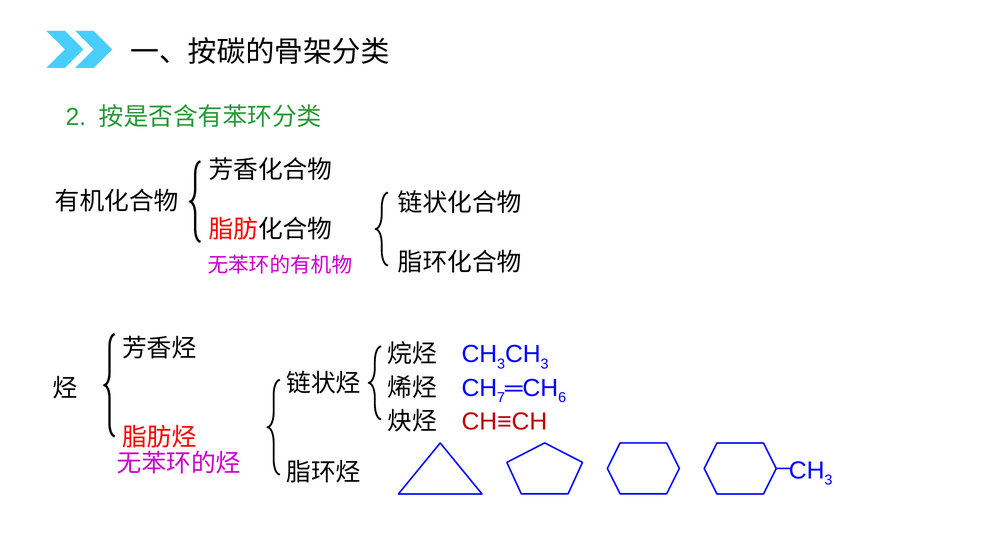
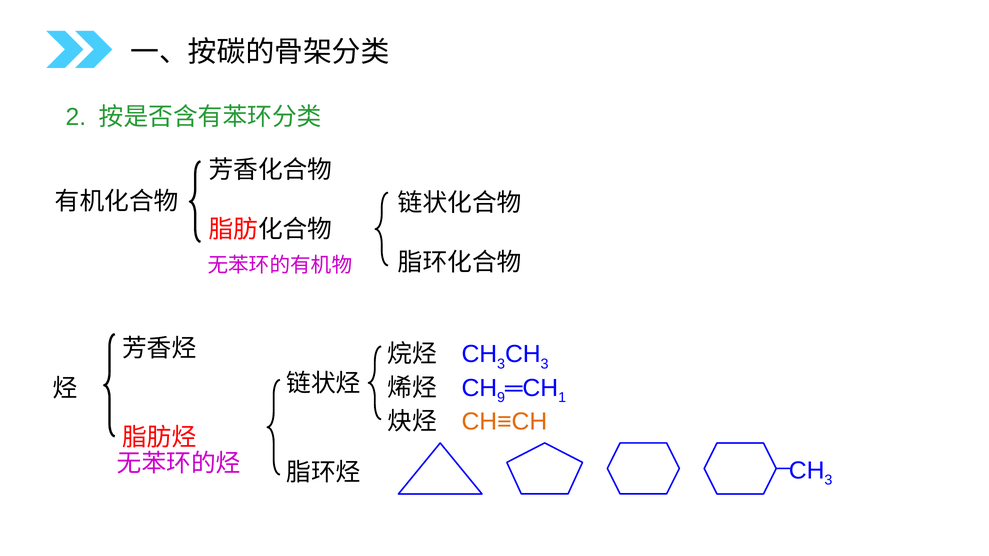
7: 7 -> 9 (501, 398)
6: 6 -> 1 (562, 398)
CH≡CH colour: red -> orange (504, 422)
